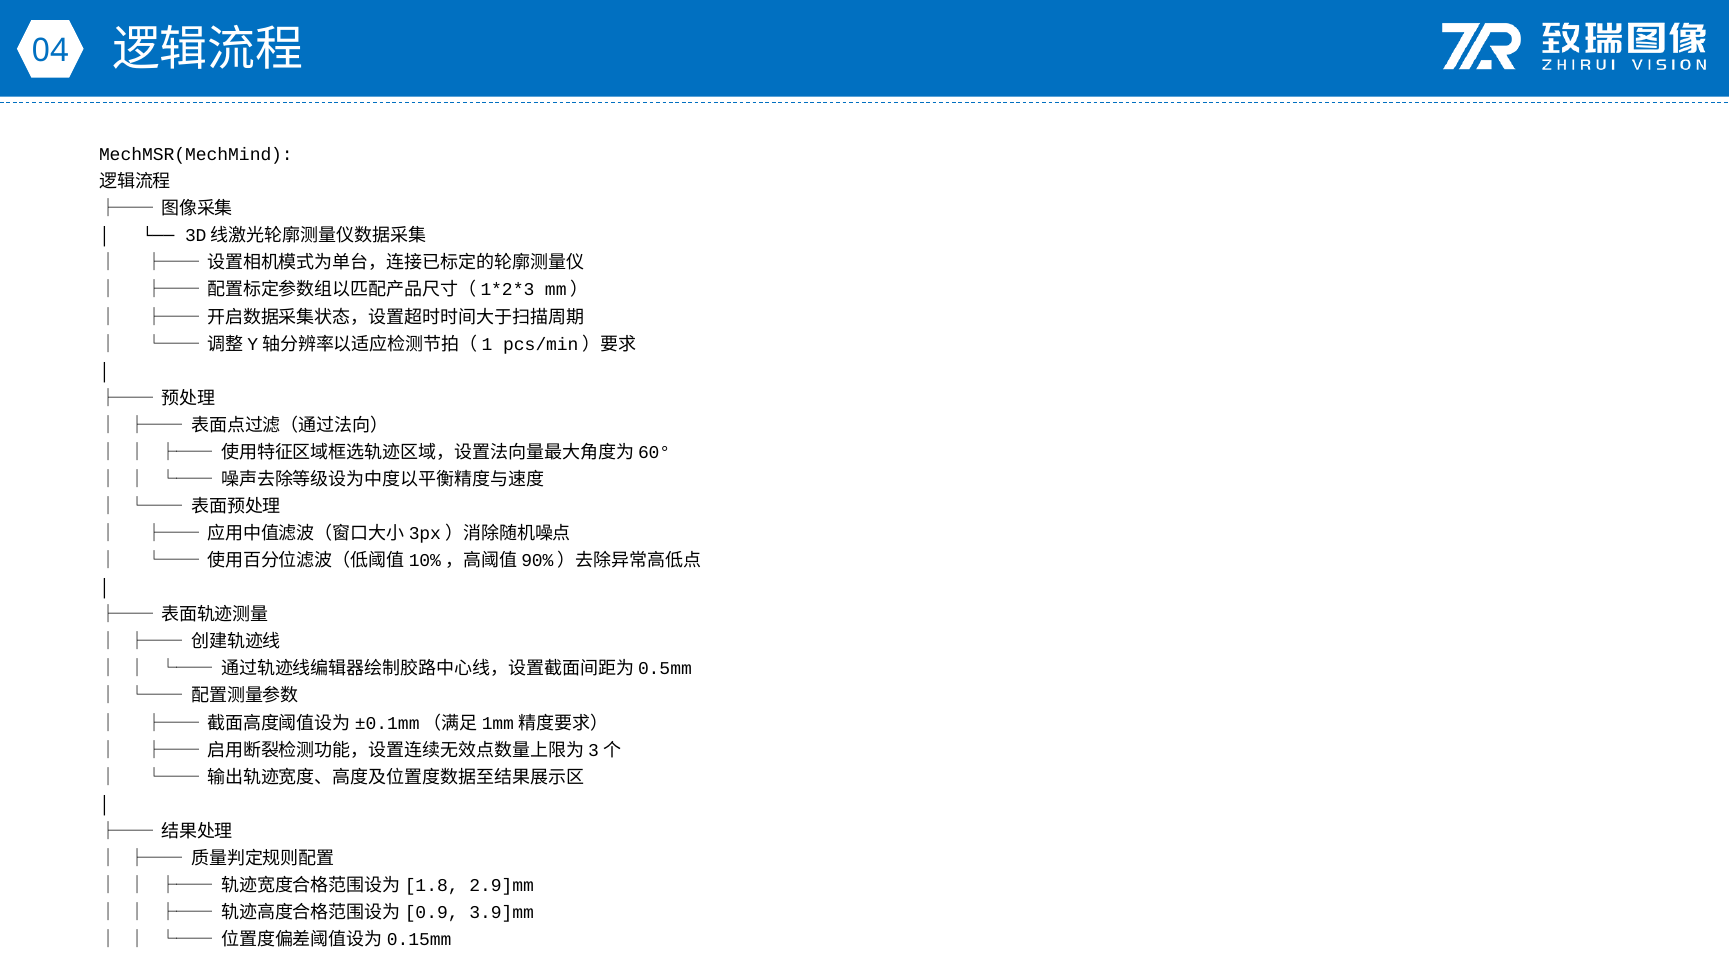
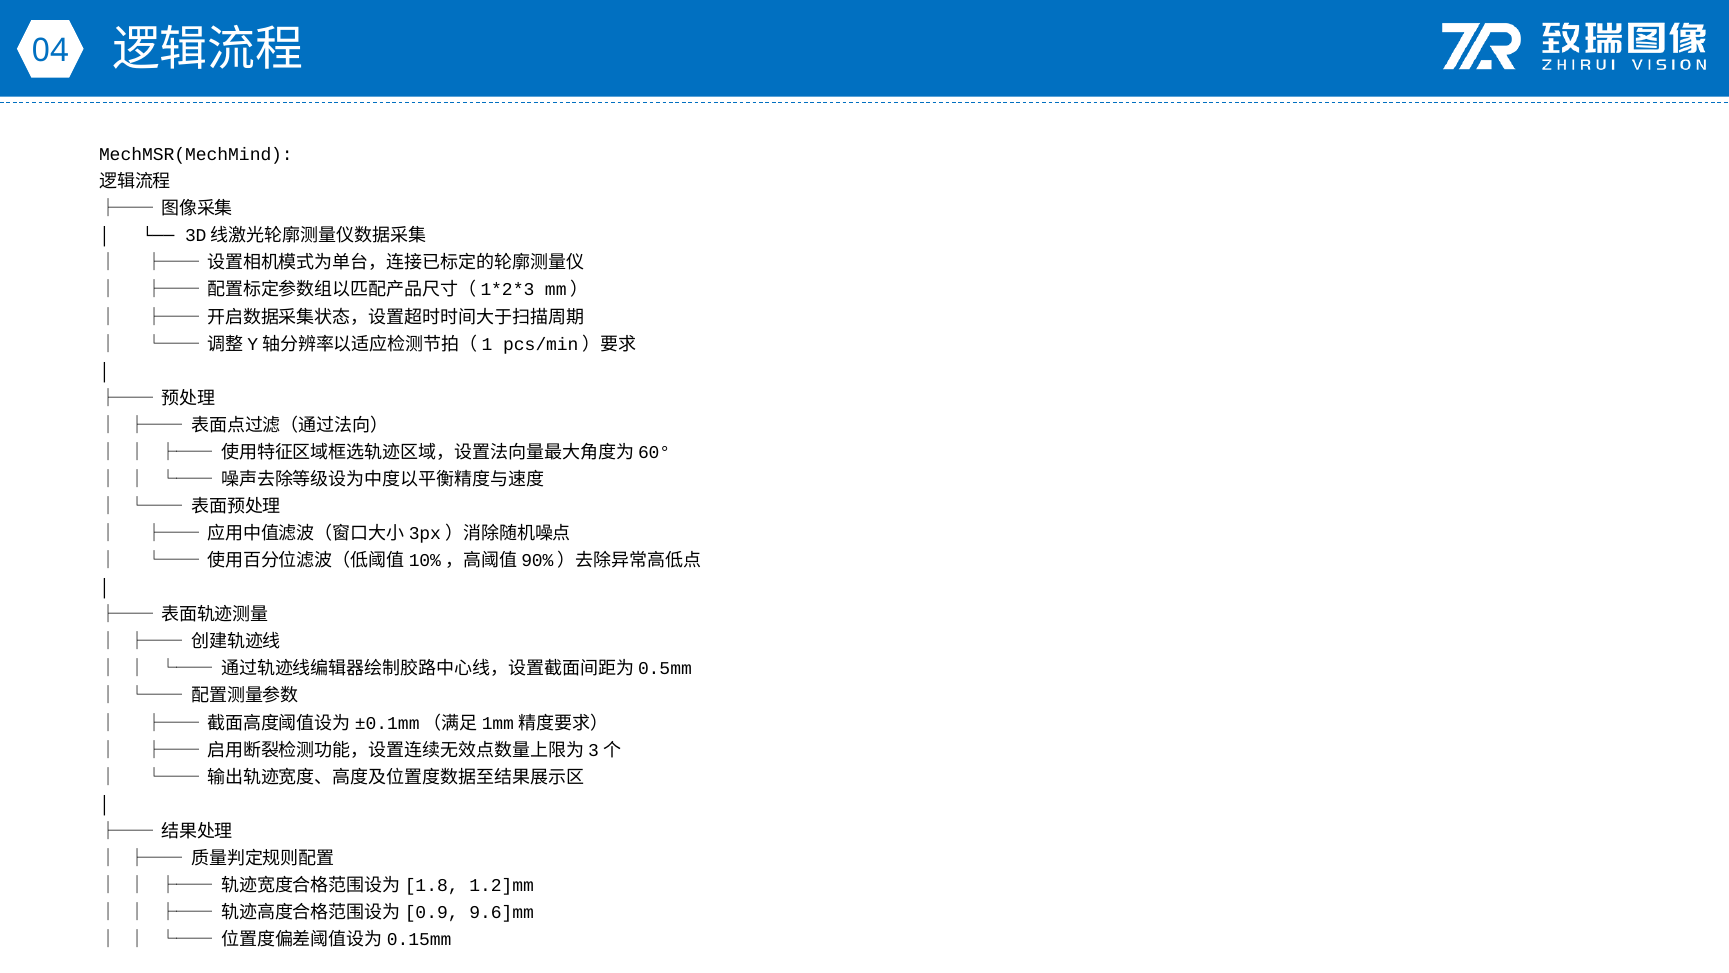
2.9]mm: 2.9]mm -> 1.2]mm (502, 885)
3.9]mm: 3.9]mm -> 9.6]mm (502, 912)
